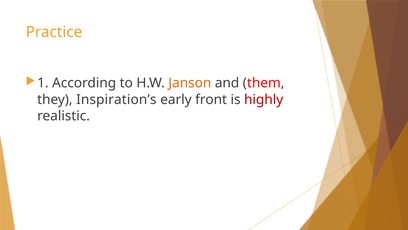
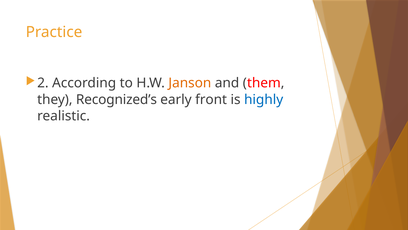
1: 1 -> 2 (43, 83)
Inspiration’s: Inspiration’s -> Recognized’s (116, 99)
highly colour: red -> blue (264, 99)
